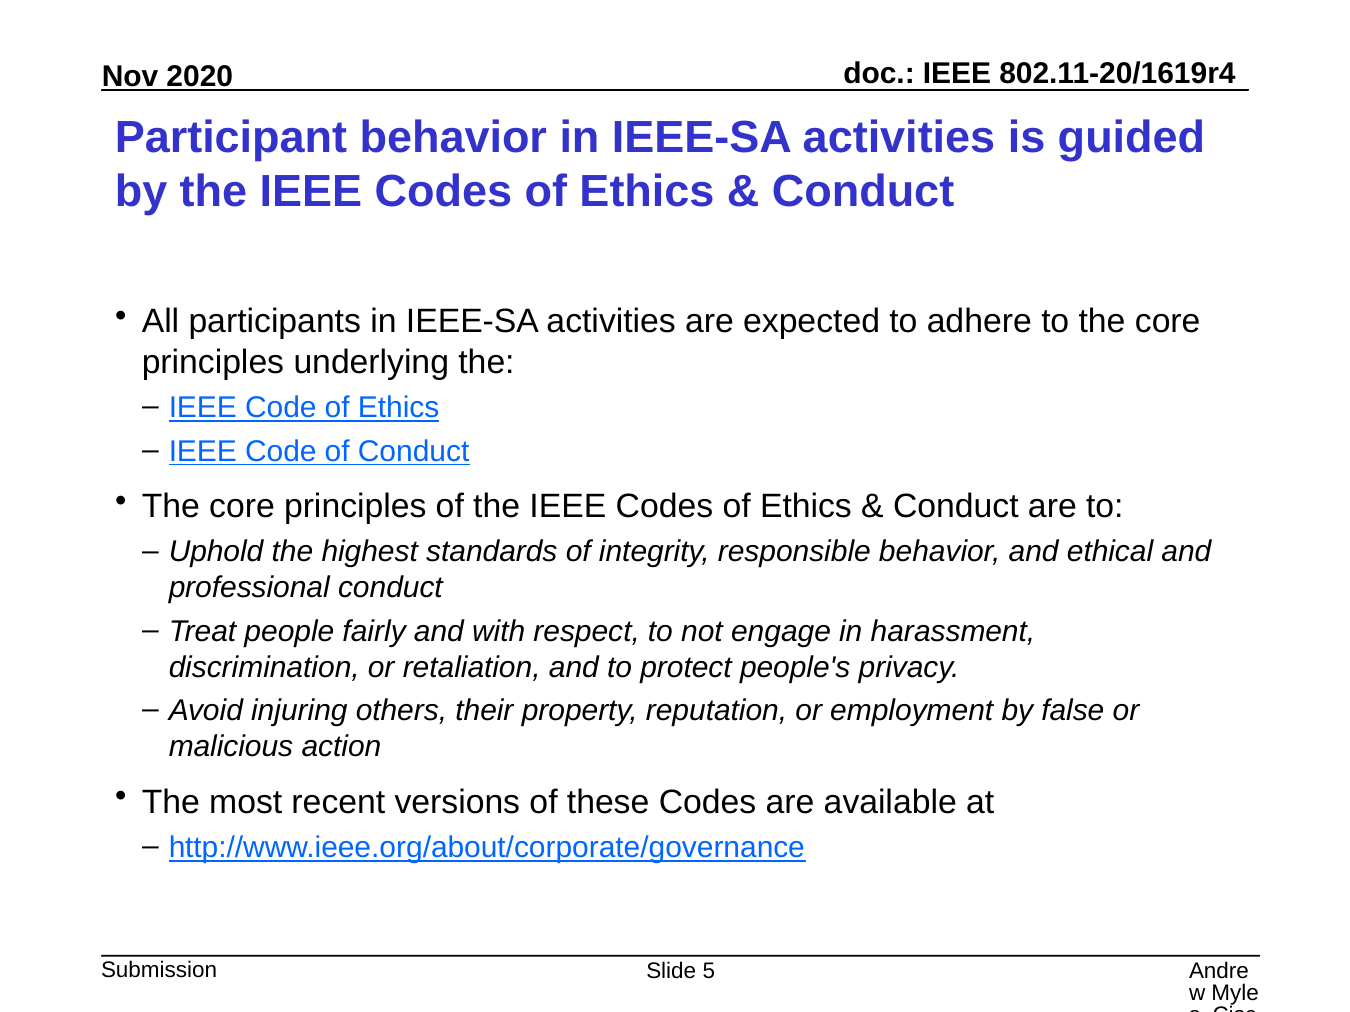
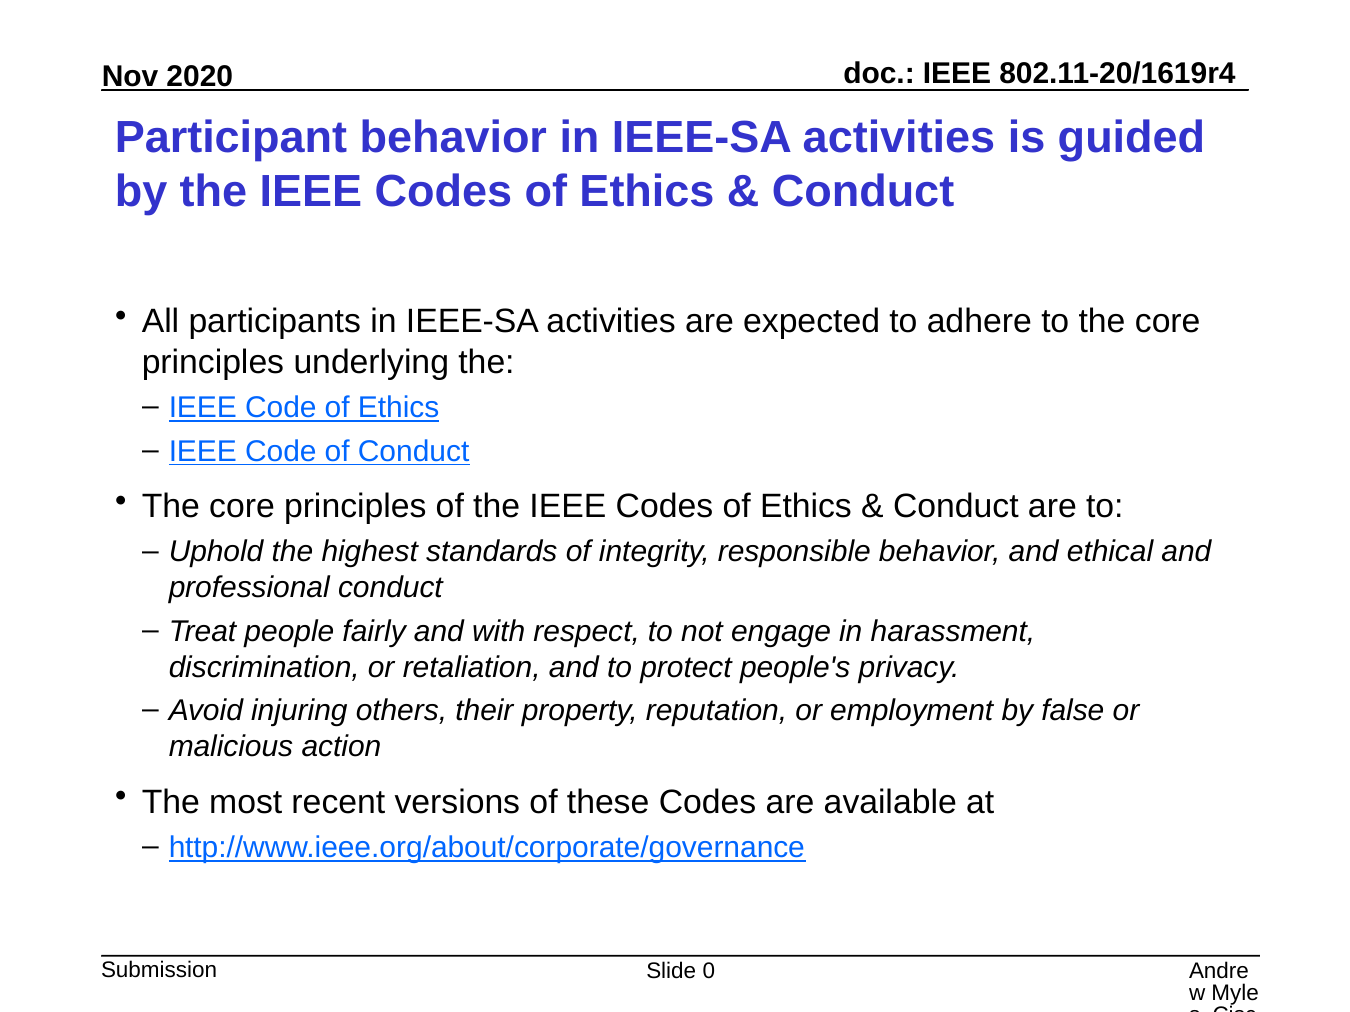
5: 5 -> 0 (709, 971)
